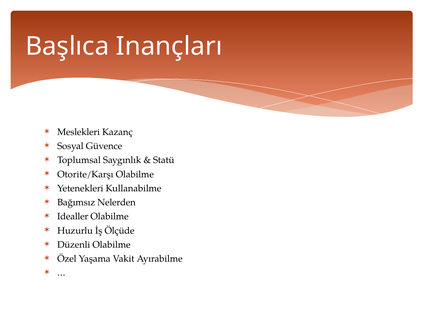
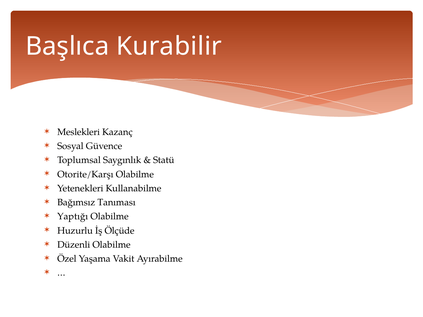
Inançları: Inançları -> Kurabilir (169, 46)
Nelerden: Nelerden -> Tanıması (117, 203)
Idealler: Idealler -> Yaptığı (73, 217)
